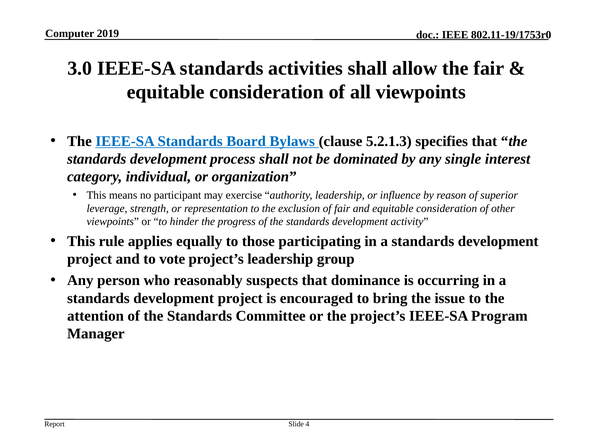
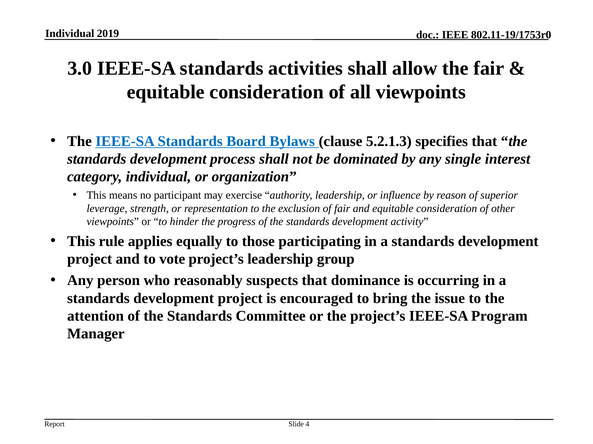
Computer: Computer -> Individual (70, 33)
